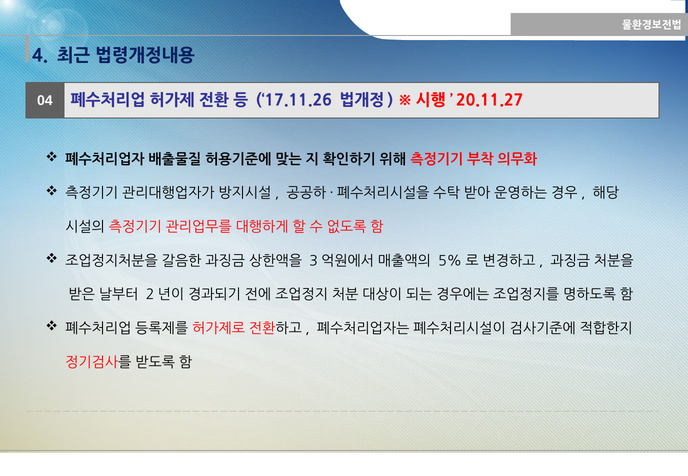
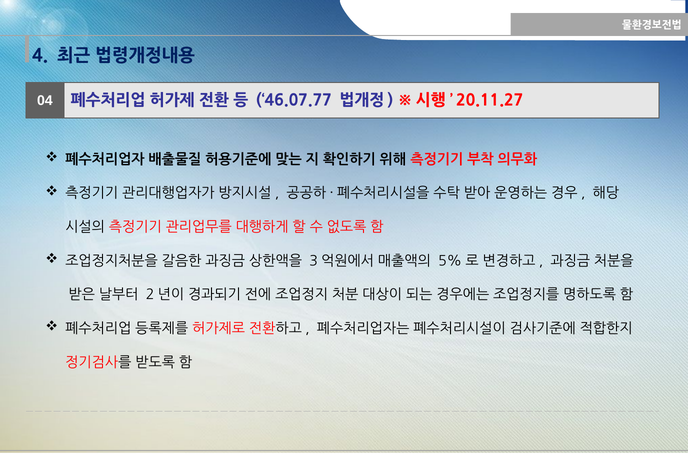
17.11.26: 17.11.26 -> 46.07.77 (294, 101)
